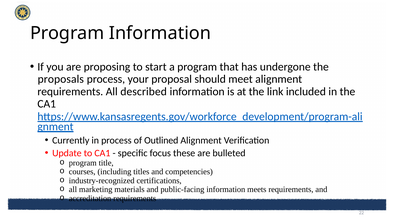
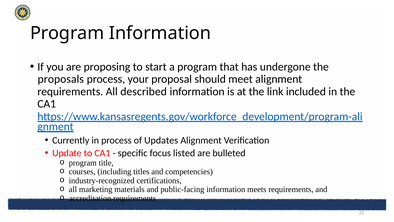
Outlined: Outlined -> Updates (161, 140)
these: these -> listed (184, 153)
